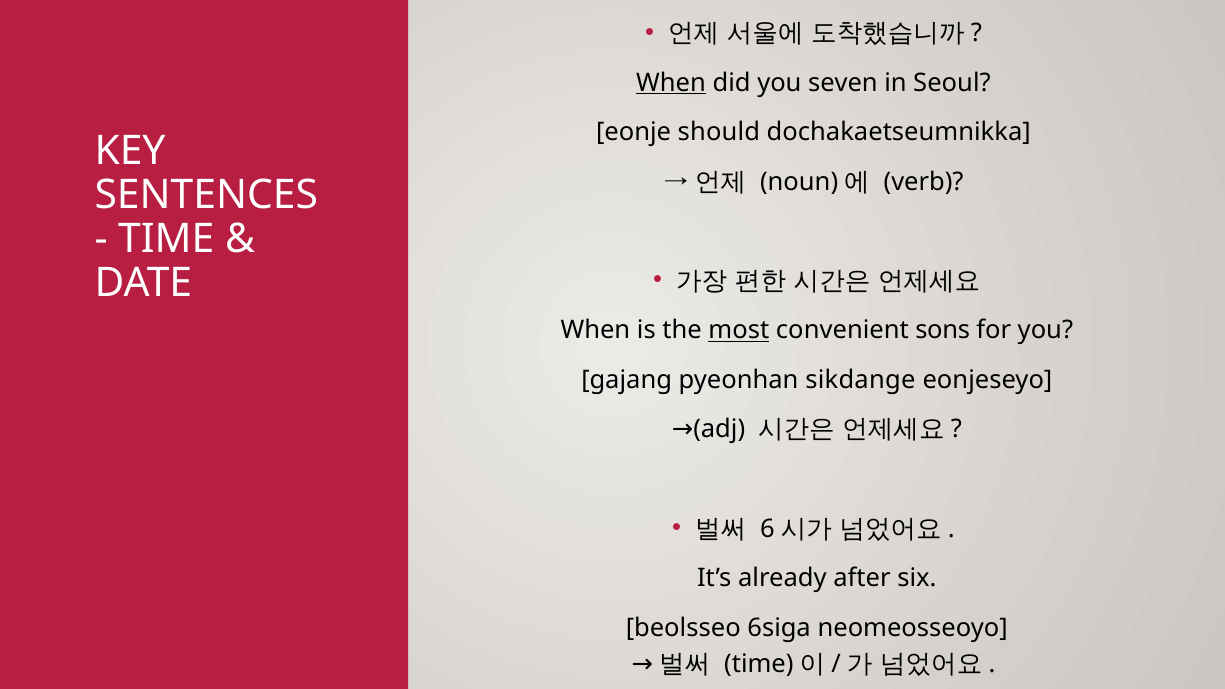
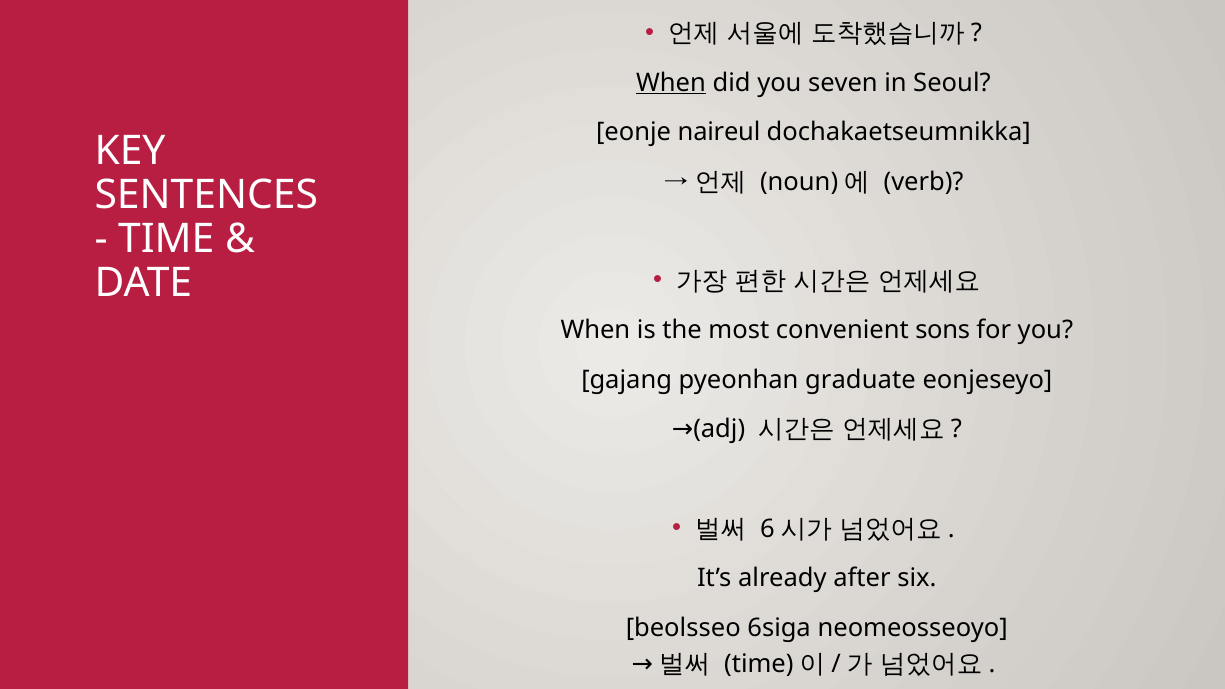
should: should -> naireul (719, 132)
most underline: present -> none (739, 330)
sikdange: sikdange -> graduate (860, 380)
